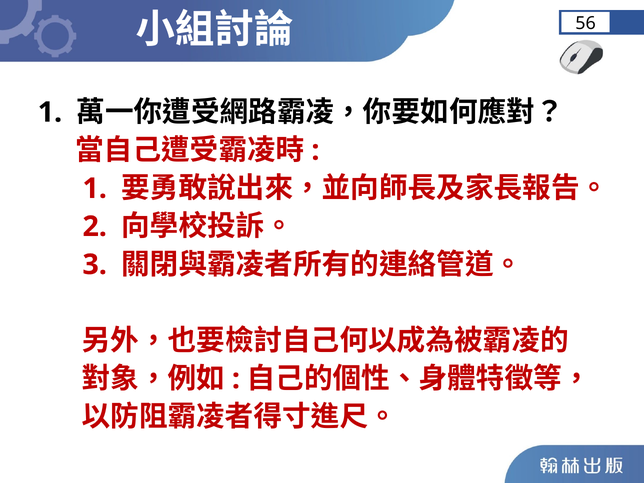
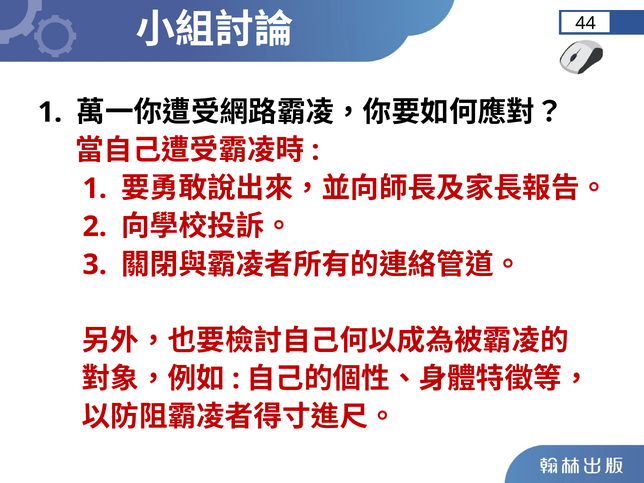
56: 56 -> 44 (586, 23)
